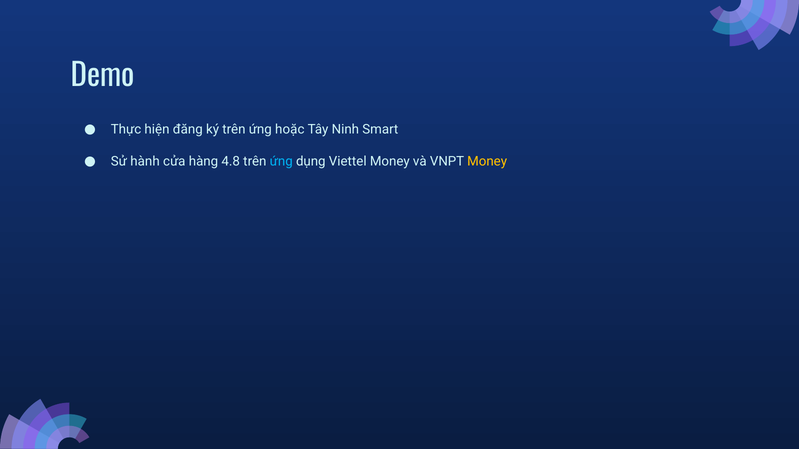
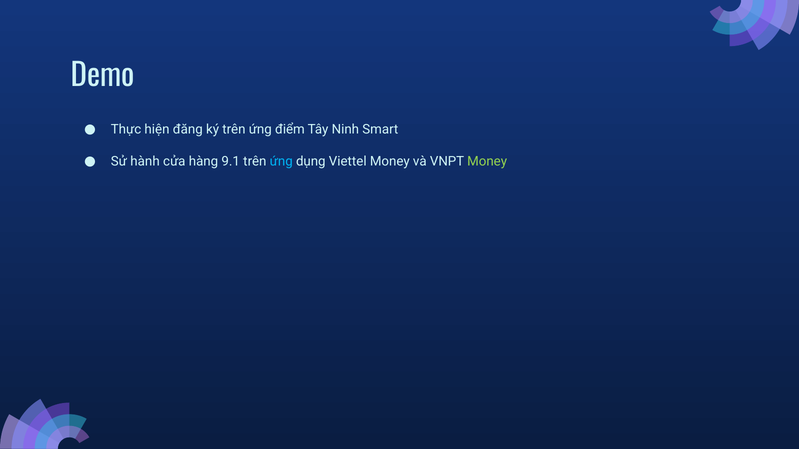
hoặc: hoặc -> điểm (290, 129)
4.8: 4.8 -> 9.1 (231, 161)
Money colour: yellow -> light green (487, 161)
